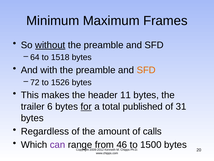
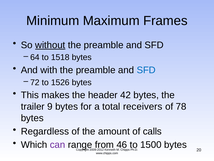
SFD colour: orange -> blue (146, 70)
11: 11 -> 42 (126, 95)
6: 6 -> 9 (50, 106)
for underline: present -> none (86, 106)
published: published -> receivers (143, 106)
31: 31 -> 78 (181, 106)
